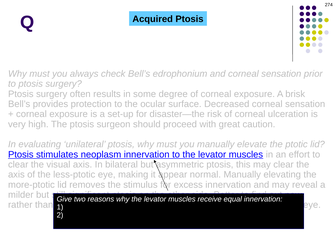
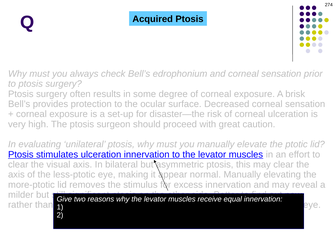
stimulates neoplasm: neoplasm -> ulceration (101, 154)
